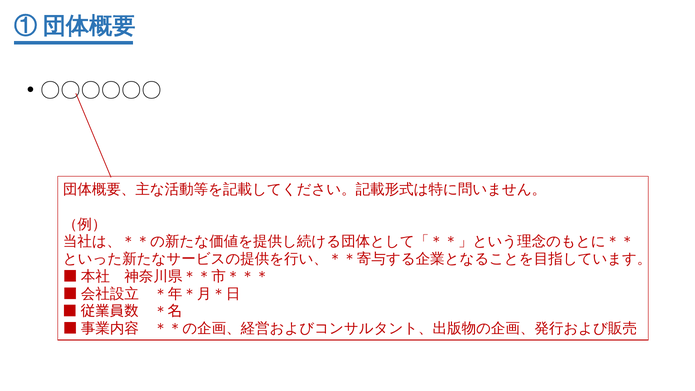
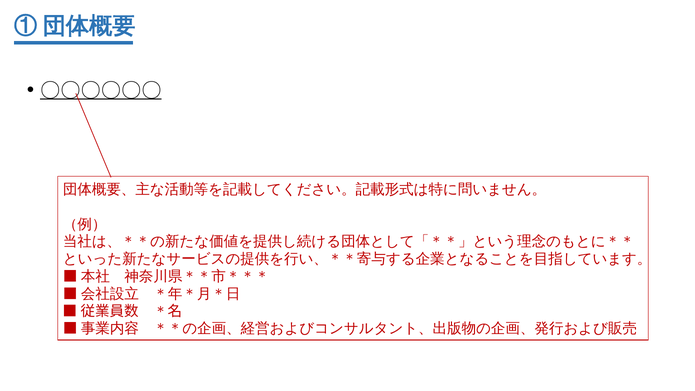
〇〇〇〇〇〇 underline: none -> present (101, 90)
